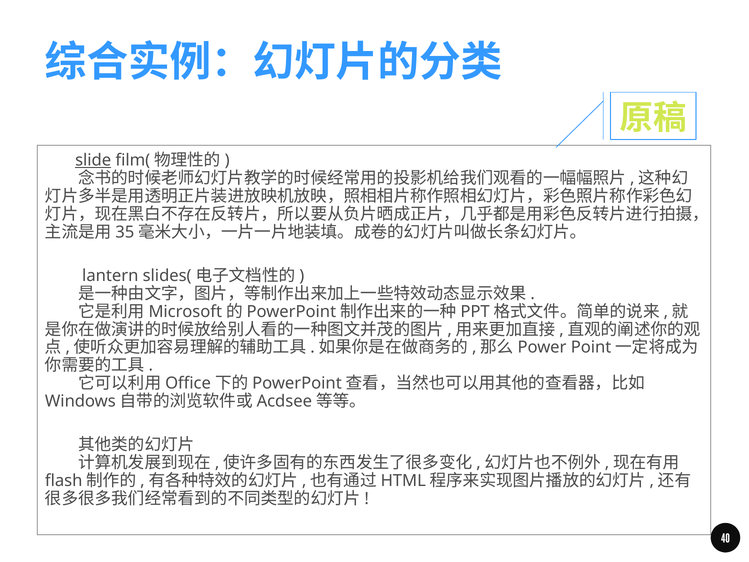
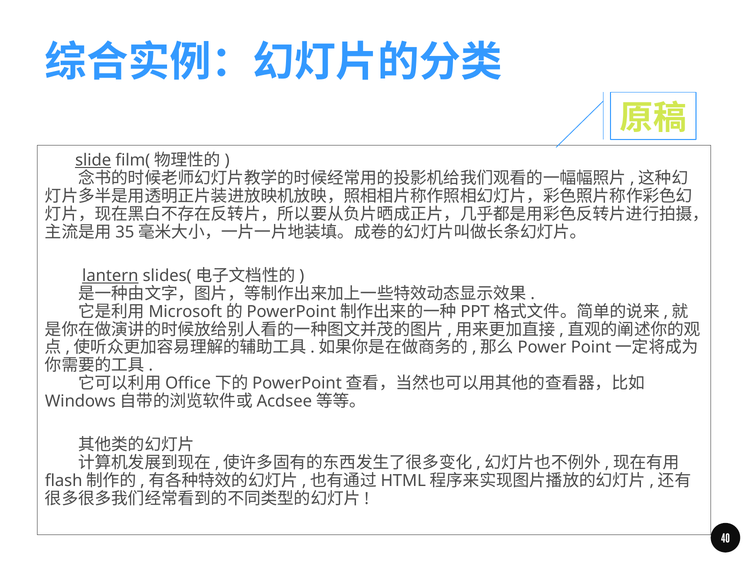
lantern underline: none -> present (110, 276)
